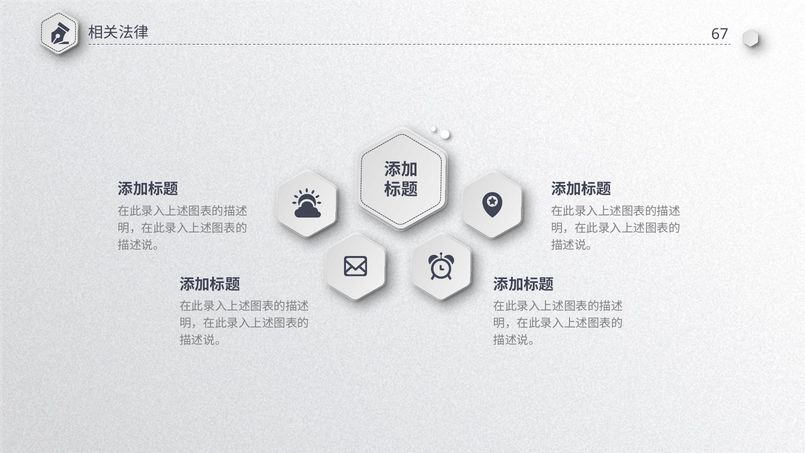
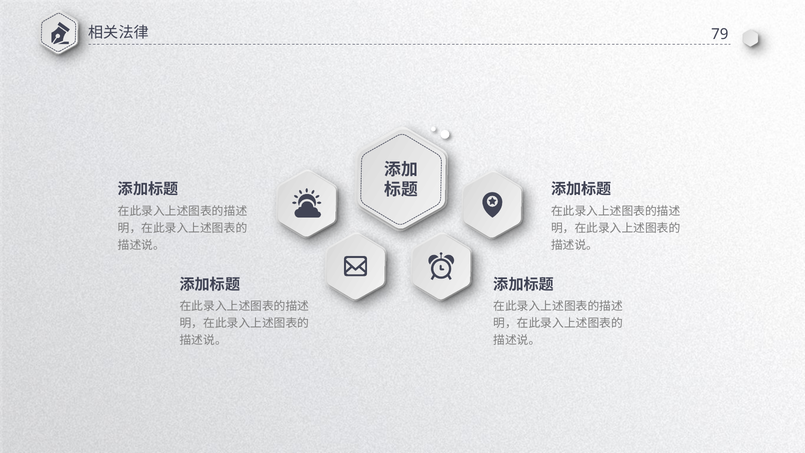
67: 67 -> 79 (720, 34)
